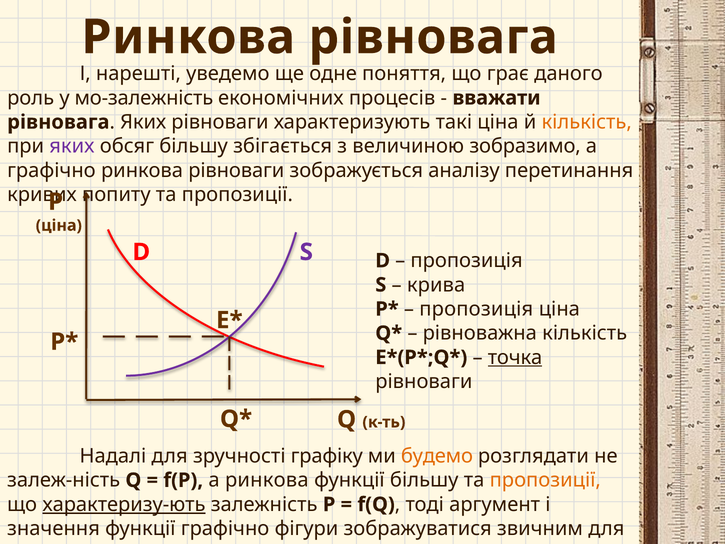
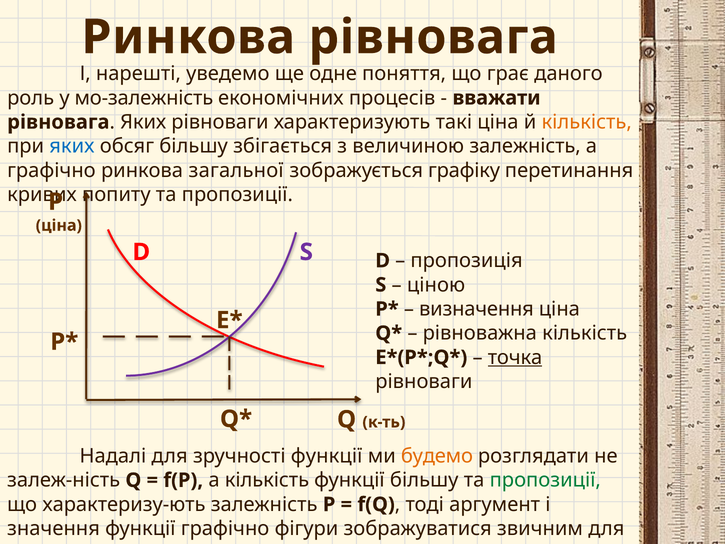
яких colour: purple -> blue (72, 146)
величиною зобразимо: зобразимо -> залежність (525, 146)
ринкова рівноваги: рівноваги -> загальної (236, 170)
аналізу: аналізу -> графіку (464, 170)
крива: крива -> ціною (436, 285)
пропозиція: пропозиція -> визначення (476, 309)
зручності графіку: графіку -> функції (327, 456)
а ринкова: ринкова -> кількість (267, 480)
пропозиції colour: orange -> green (545, 480)
характеризу-ють underline: present -> none (124, 504)
